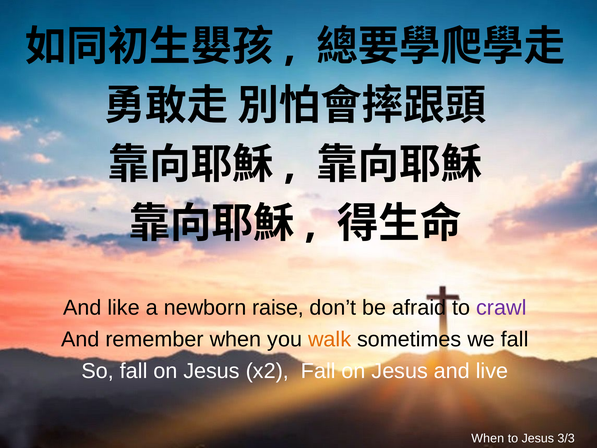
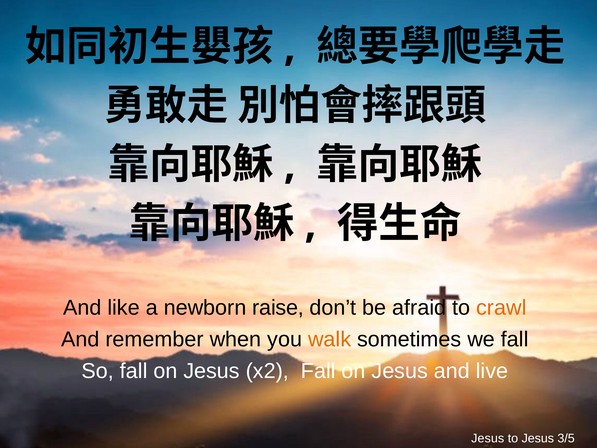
crawl colour: purple -> orange (501, 307)
When: When -> Jesus (488, 438)
3/3: 3/3 -> 3/5 (566, 438)
